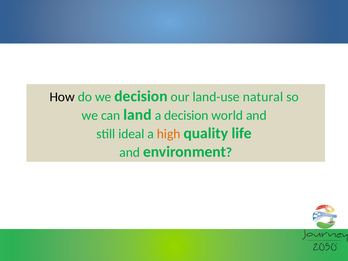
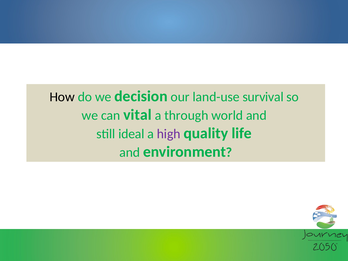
natural: natural -> survival (263, 97)
land: land -> vital (137, 115)
a decision: decision -> through (186, 115)
high colour: orange -> purple (169, 134)
